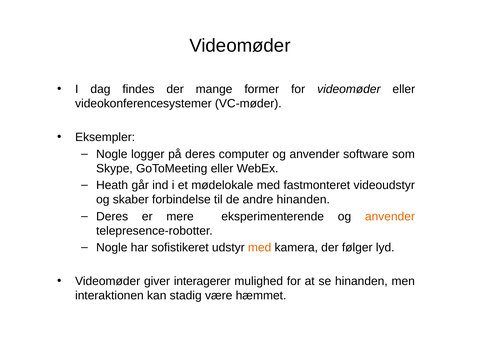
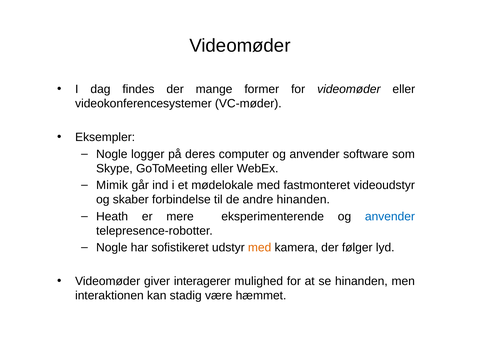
Heath: Heath -> Mimik (112, 185)
Deres: Deres -> Heath (112, 216)
anvender colour: orange -> blue (390, 216)
